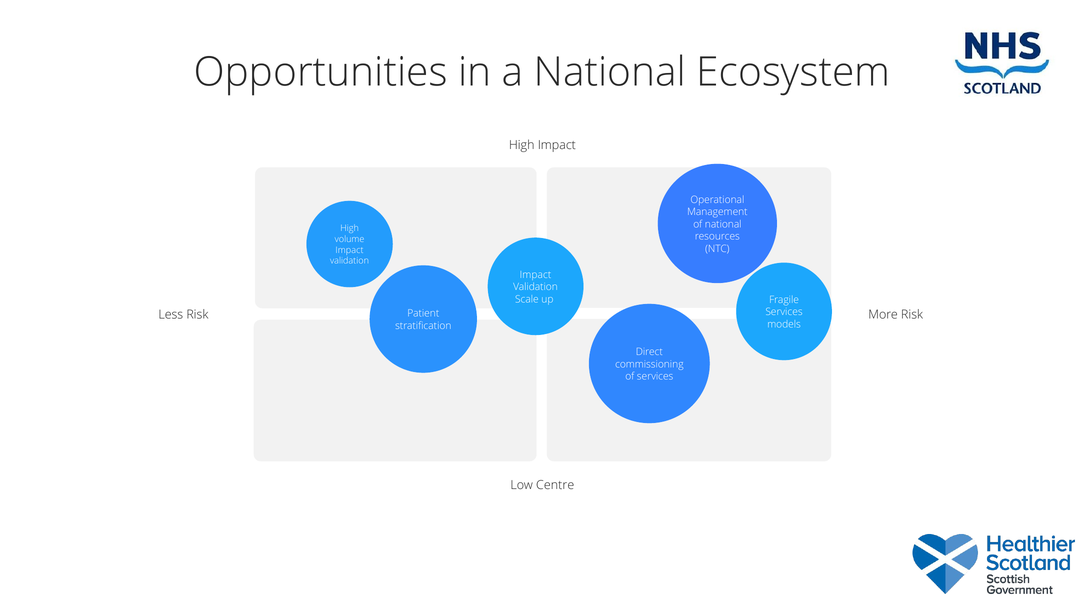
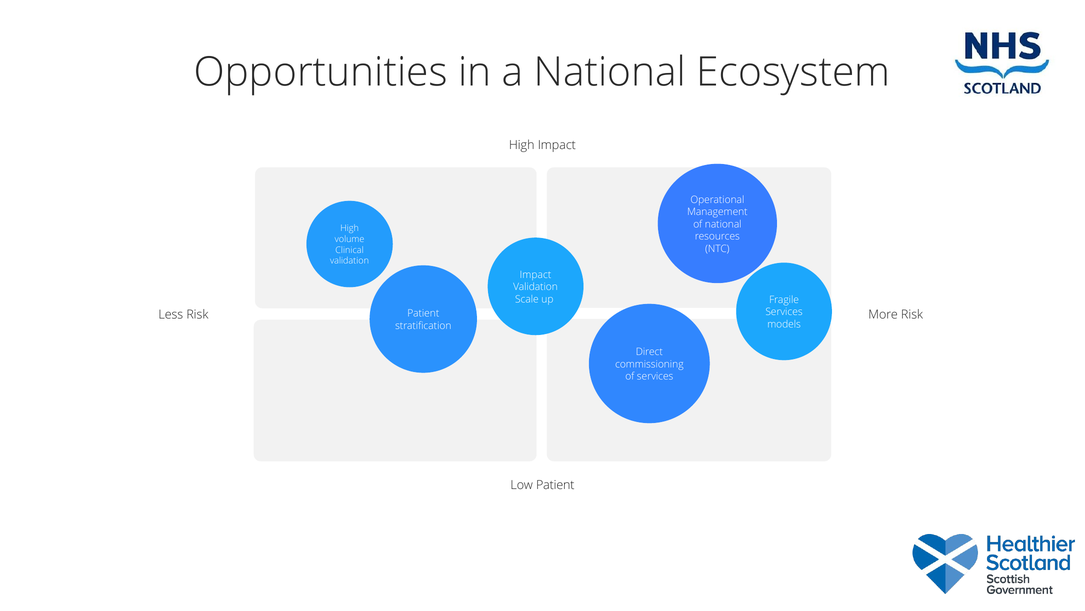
Impact: Impact -> Clinical (350, 250)
Low Centre: Centre -> Patient (555, 484)
